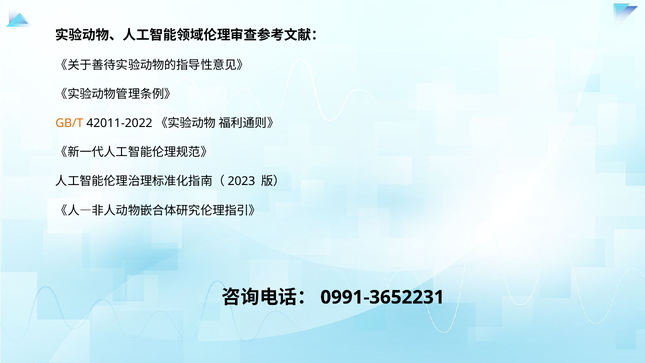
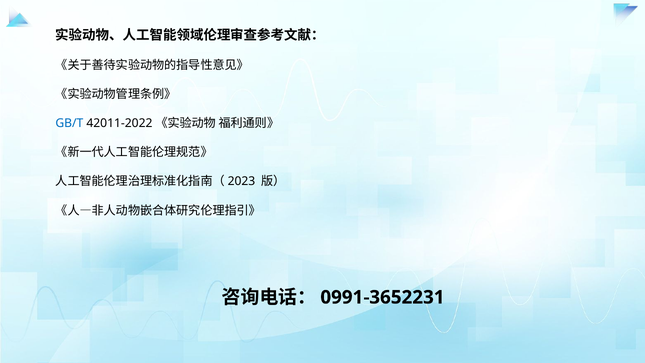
GB/T colour: orange -> blue (69, 123)
